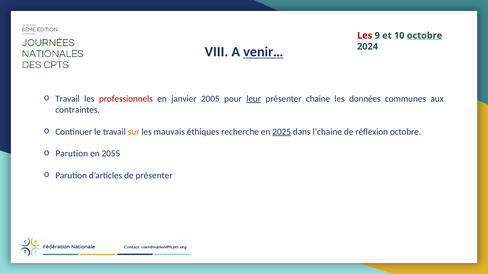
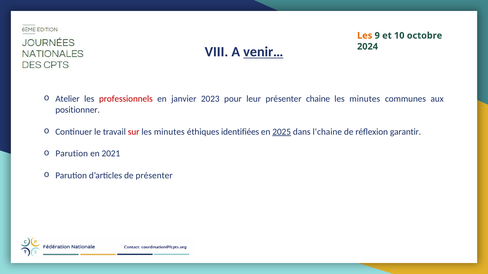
Les colour: red -> orange (365, 36)
octobre underline: present -> none (424, 36)
Travail: Travail -> Atelier (67, 99)
2005: 2005 -> 2023 (210, 99)
leur underline: present -> none (254, 99)
données: données -> minutes (365, 99)
contraintes: contraintes -> positionner (78, 110)
sur colour: orange -> red (134, 132)
mauvais: mauvais -> minutes (169, 132)
recherche: recherche -> identifiées (240, 132)
réflexion octobre: octobre -> garantir (406, 132)
2055: 2055 -> 2021 (111, 154)
